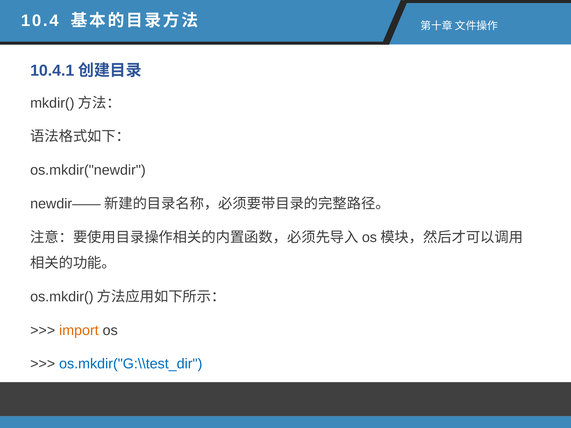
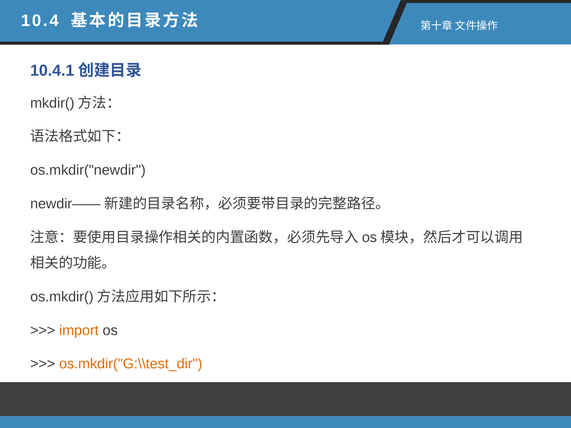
os.mkdir("G:\\test_dir colour: blue -> orange (131, 364)
